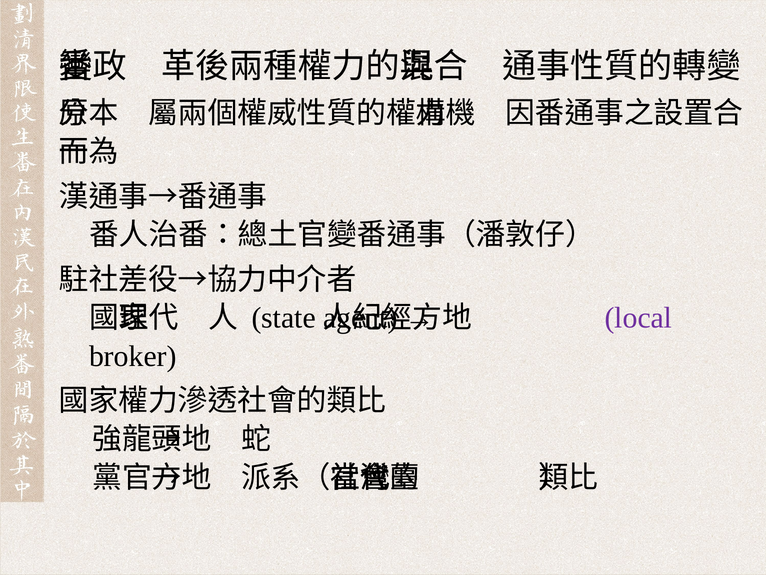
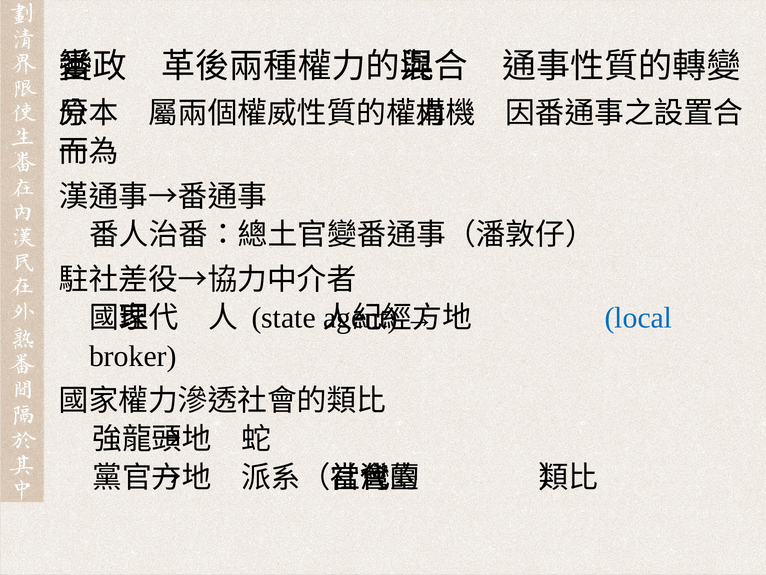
local colour: purple -> blue (638, 318)
